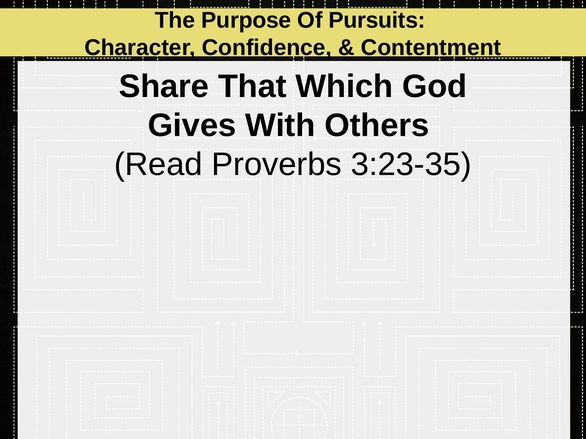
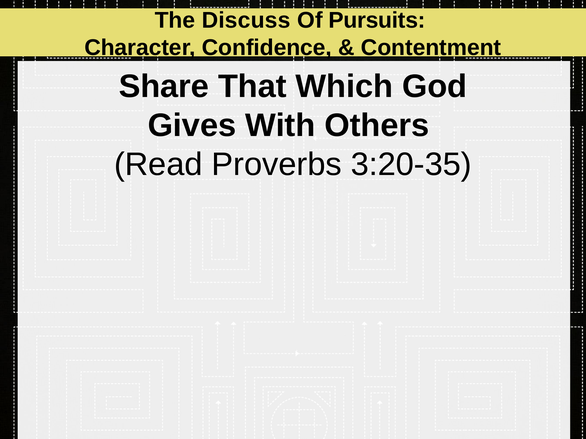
Purpose: Purpose -> Discuss (246, 20)
3:23-35: 3:23-35 -> 3:20-35 (411, 165)
